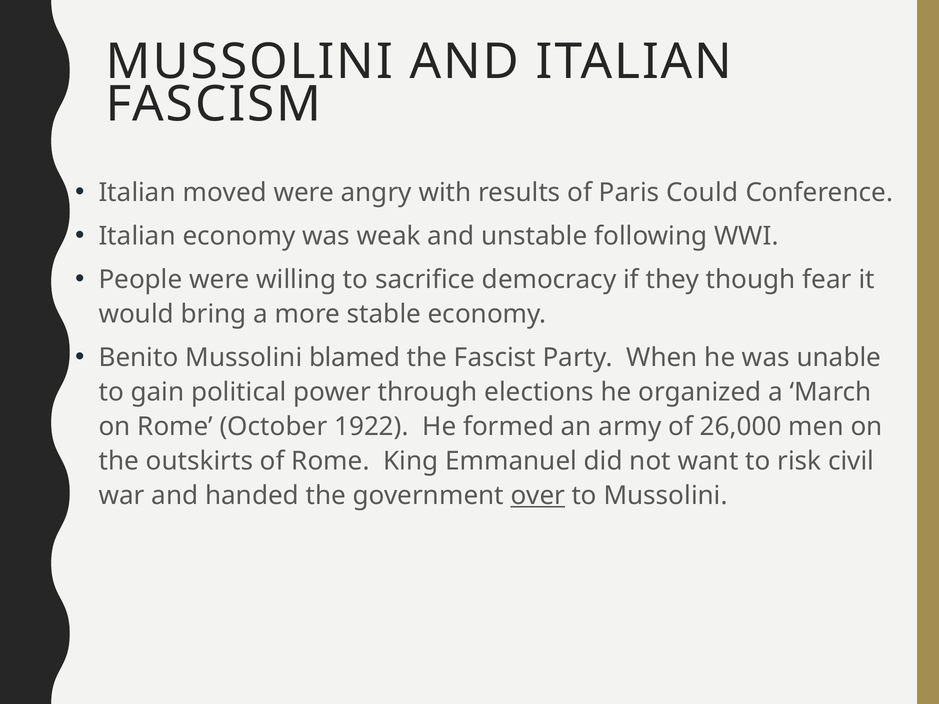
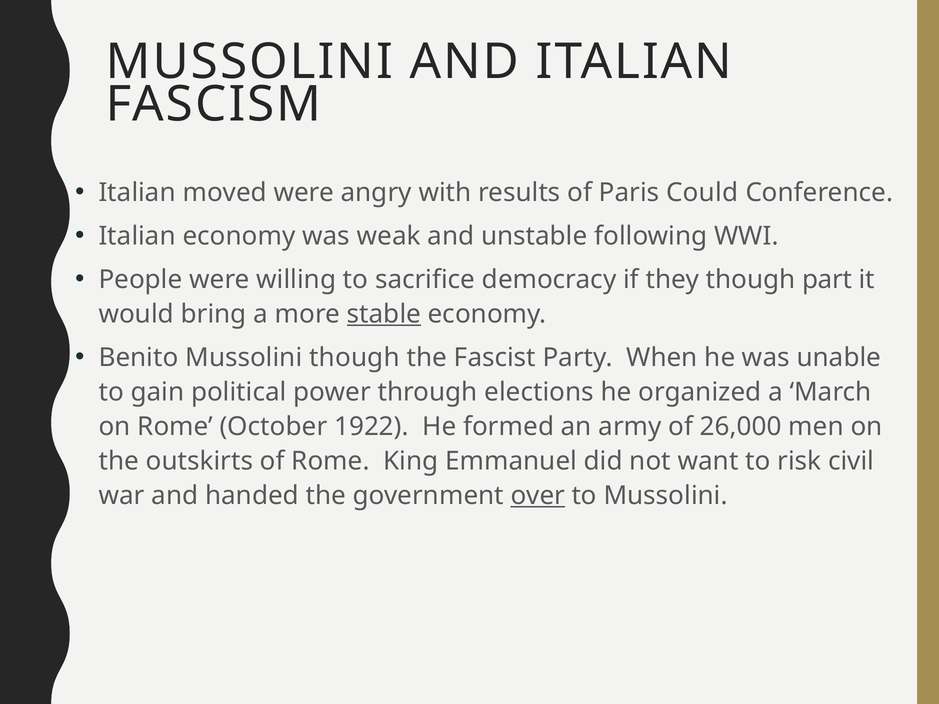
fear: fear -> part (827, 280)
stable underline: none -> present (384, 314)
Mussolini blamed: blamed -> though (354, 358)
